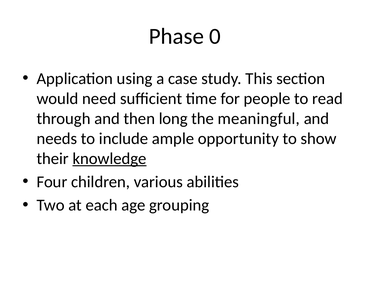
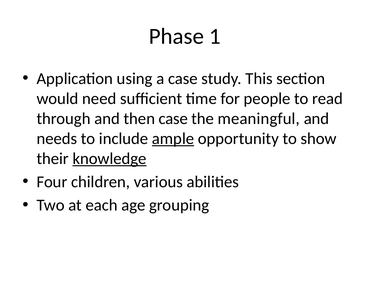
0: 0 -> 1 (215, 36)
then long: long -> case (173, 119)
ample underline: none -> present (173, 139)
